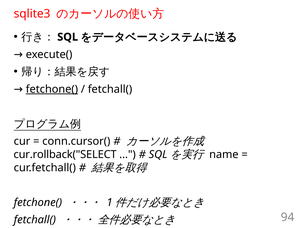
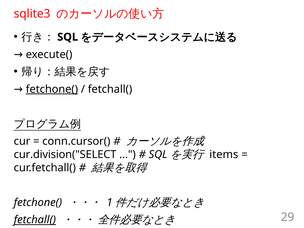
cur.rollback("SELECT: cur.rollback("SELECT -> cur.division("SELECT (65, 155)
name: name -> items (224, 155)
94: 94 -> 29 (288, 217)
fetchall( underline: none -> present (35, 220)
